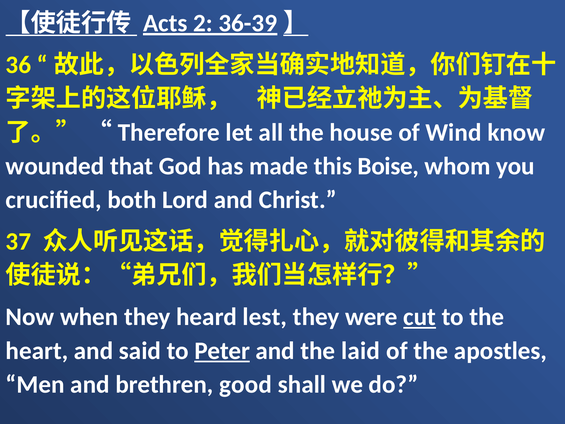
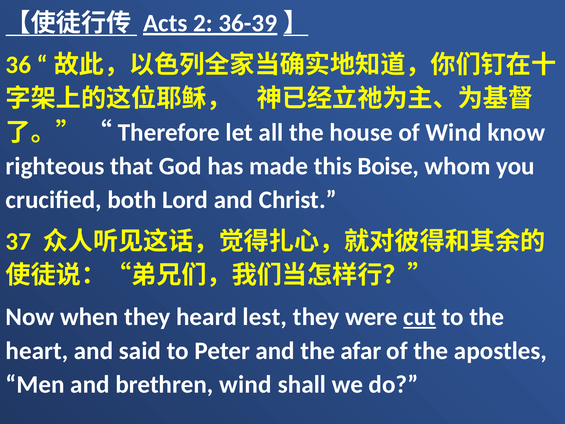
wounded: wounded -> righteous (55, 166)
Peter underline: present -> none (222, 351)
laid: laid -> afar (361, 351)
brethren good: good -> wind (246, 384)
